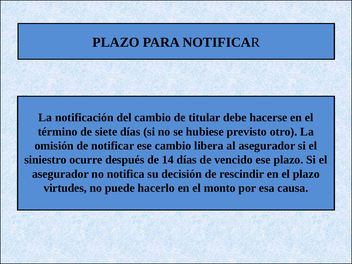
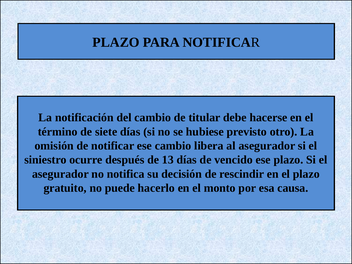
14: 14 -> 13 (168, 160)
virtudes: virtudes -> gratuito (65, 188)
